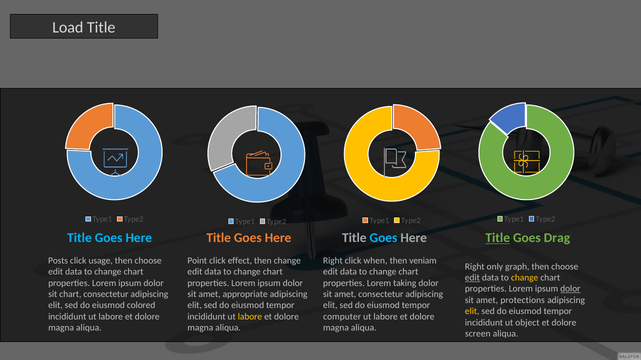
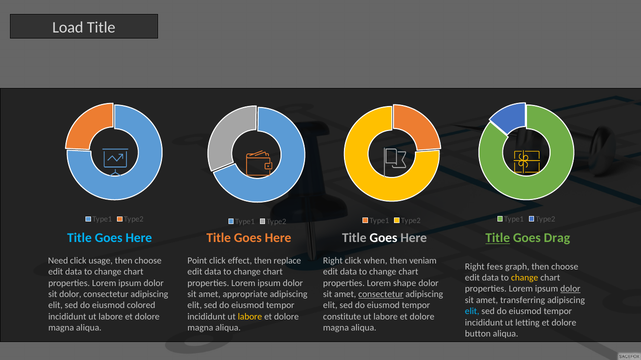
Goes colour: light blue -> white (383, 238)
Posts: Posts -> Need (58, 261)
then change: change -> replace (287, 261)
only: only -> fees (495, 267)
edit underline: present -> none (472, 278)
taking: taking -> shape (405, 283)
sit chart: chart -> dolor (70, 295)
consectetur underline: none -> present (381, 295)
protections: protections -> transferring (523, 301)
elit colour: yellow -> light blue (472, 312)
computer: computer -> constitute (342, 317)
object: object -> letting (527, 323)
screen: screen -> button (478, 334)
